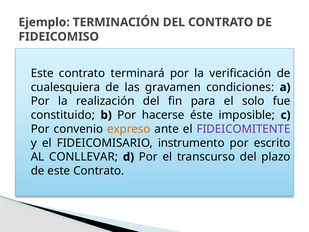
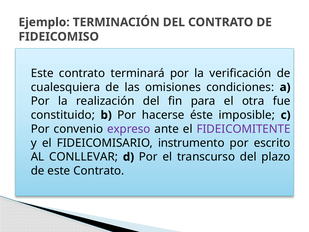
gravamen: gravamen -> omisiones (173, 87)
solo: solo -> otra (253, 101)
expreso colour: orange -> purple (129, 129)
